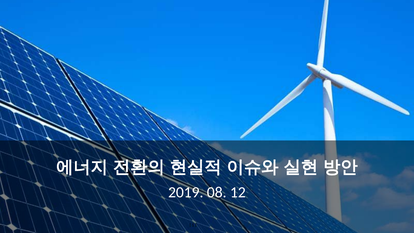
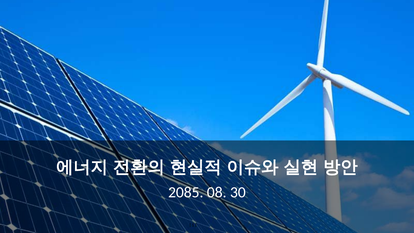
2019: 2019 -> 2085 (186, 192)
12: 12 -> 30 (238, 192)
